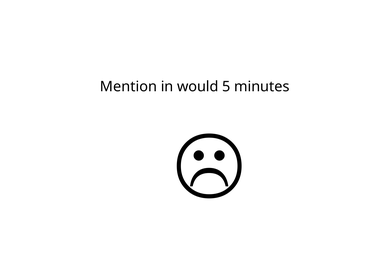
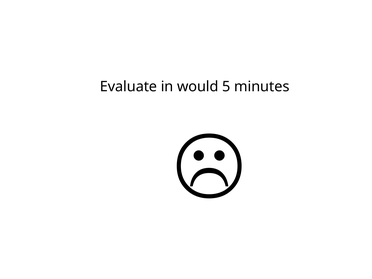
Mention: Mention -> Evaluate (129, 87)
